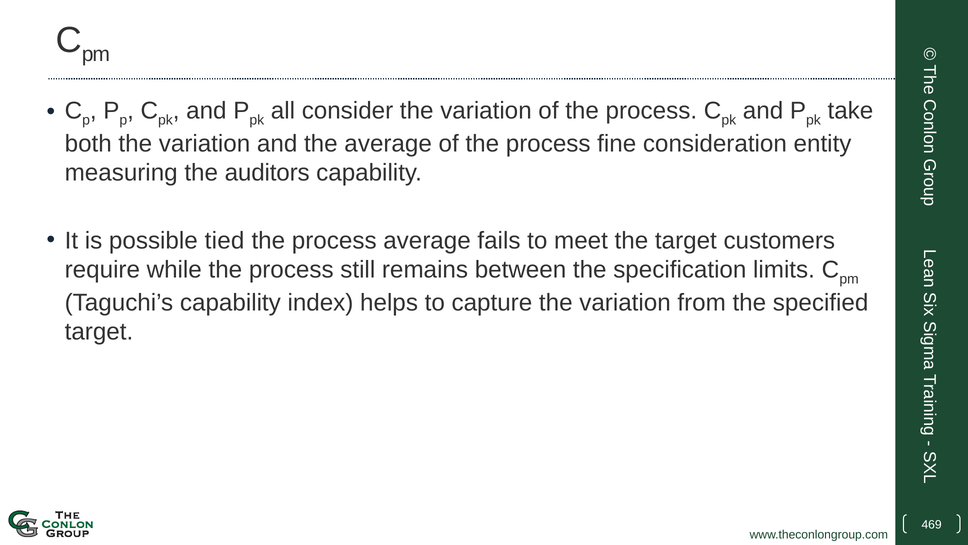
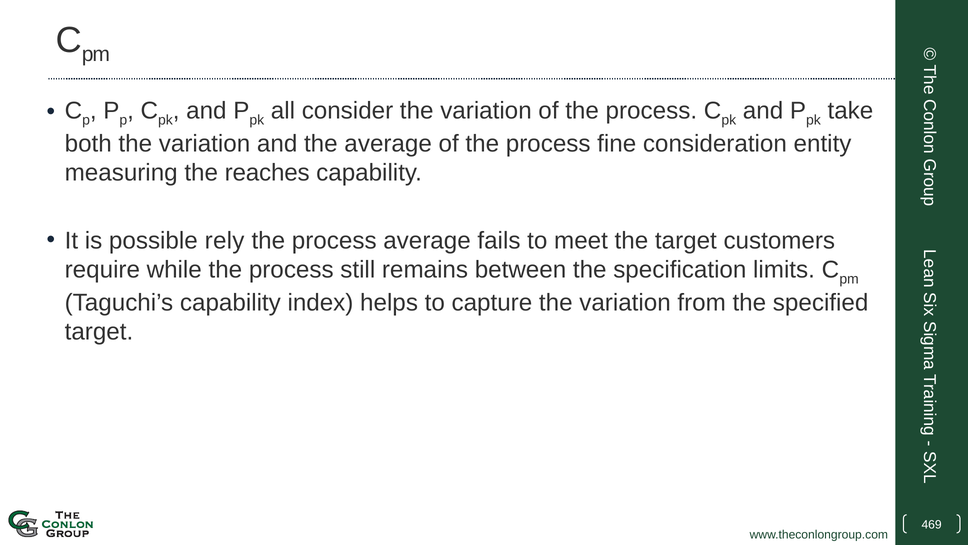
auditors: auditors -> reaches (267, 173)
tied: tied -> rely (225, 240)
